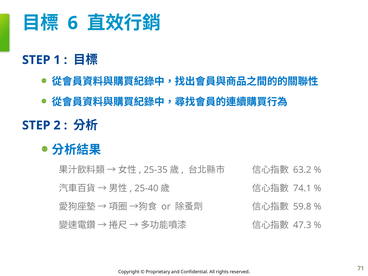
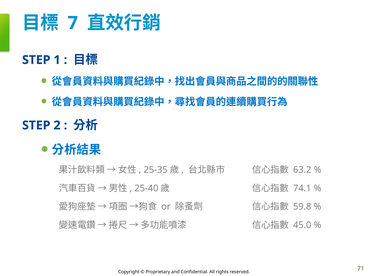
6: 6 -> 7 (73, 23)
47.3: 47.3 -> 45.0 (302, 225)
